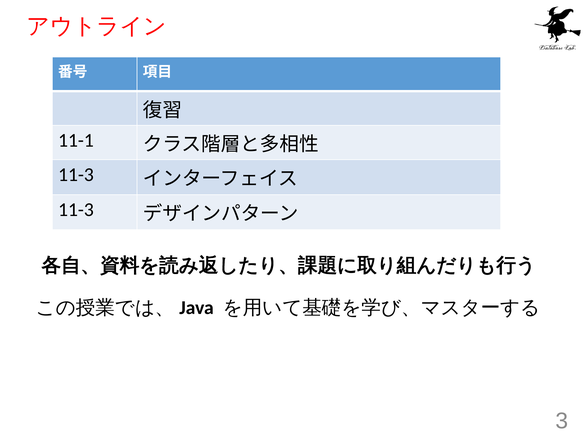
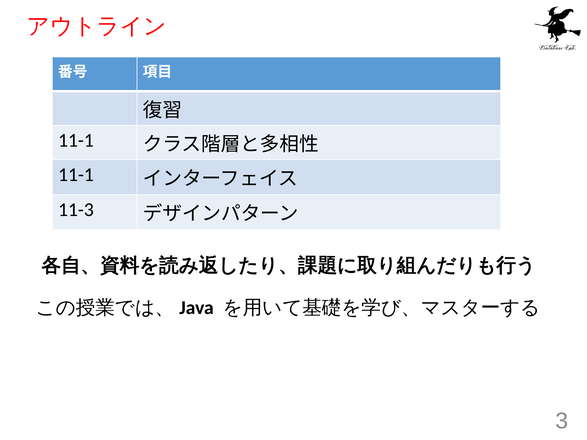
11-3: 11-3 -> 11-1 (76, 175)
